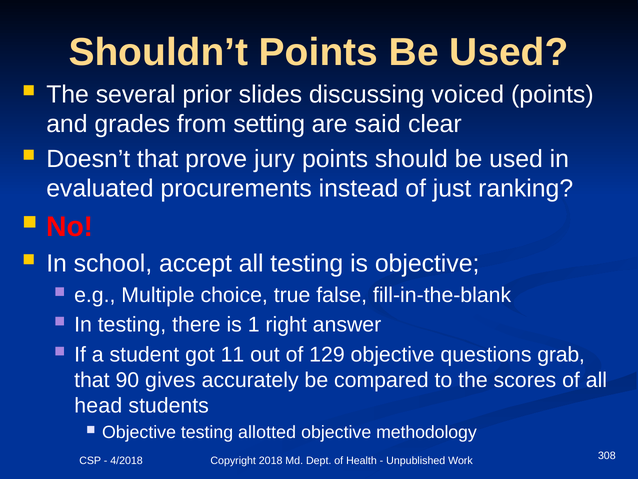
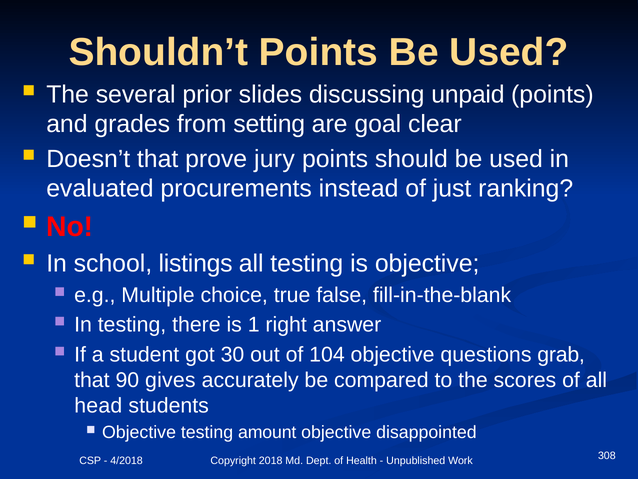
voiced: voiced -> unpaid (468, 94)
said: said -> goal (378, 124)
accept: accept -> listings (196, 263)
11: 11 -> 30 (232, 354)
129: 129 -> 104 (327, 354)
allotted: allotted -> amount (267, 432)
methodology: methodology -> disappointed (426, 432)
